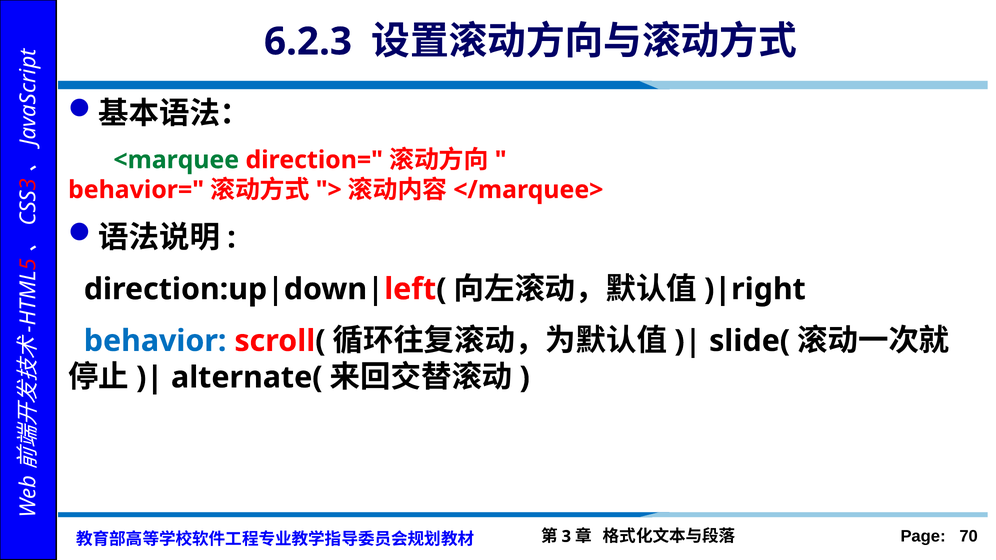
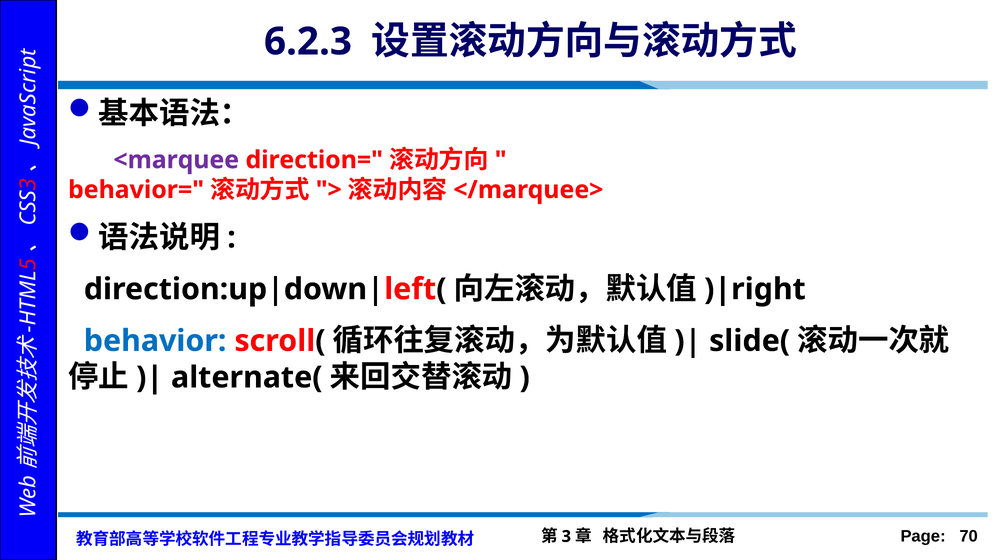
<marquee colour: green -> purple (176, 160)
